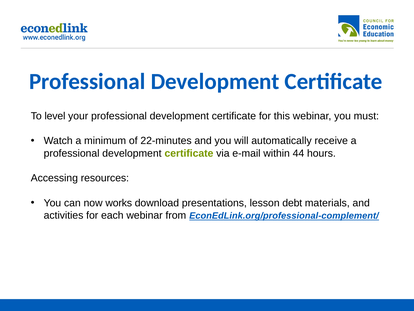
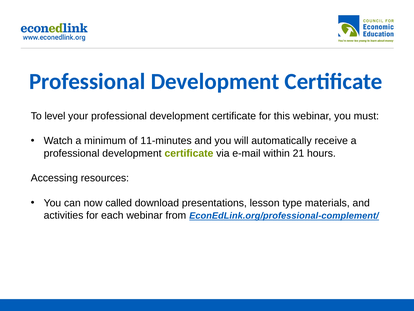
22-minutes: 22-minutes -> 11-minutes (166, 141)
44: 44 -> 21 (298, 153)
works: works -> called (119, 203)
debt: debt -> type (292, 203)
